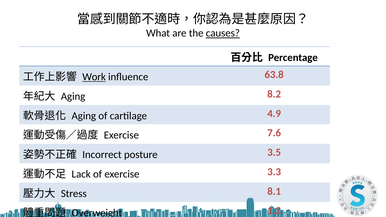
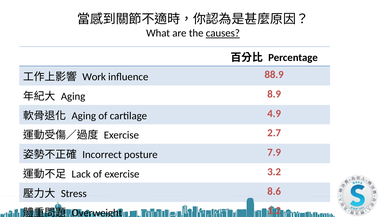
Work underline: present -> none (94, 77)
63.8: 63.8 -> 88.9 (274, 75)
8.2: 8.2 -> 8.9 (274, 94)
7.6: 7.6 -> 2.7 (274, 133)
3.5: 3.5 -> 7.9 (274, 152)
3.3: 3.3 -> 3.2 (274, 172)
8.1: 8.1 -> 8.6 (274, 191)
